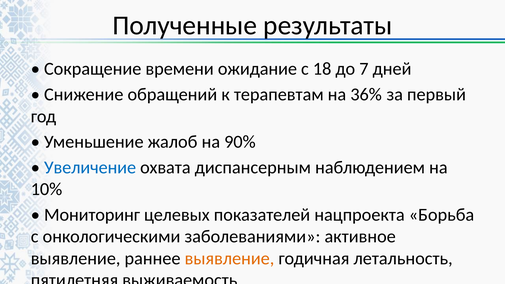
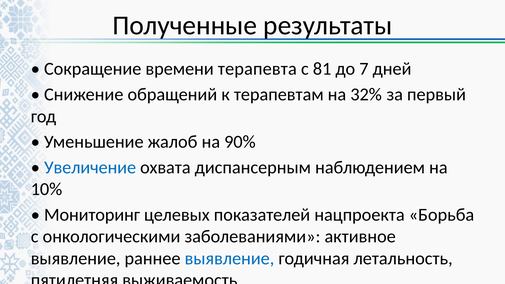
ожидание: ожидание -> терапевта (257, 69)
18: 18 -> 81 (322, 69)
36%: 36% -> 32% (366, 95)
выявление colour: orange -> blue (229, 259)
